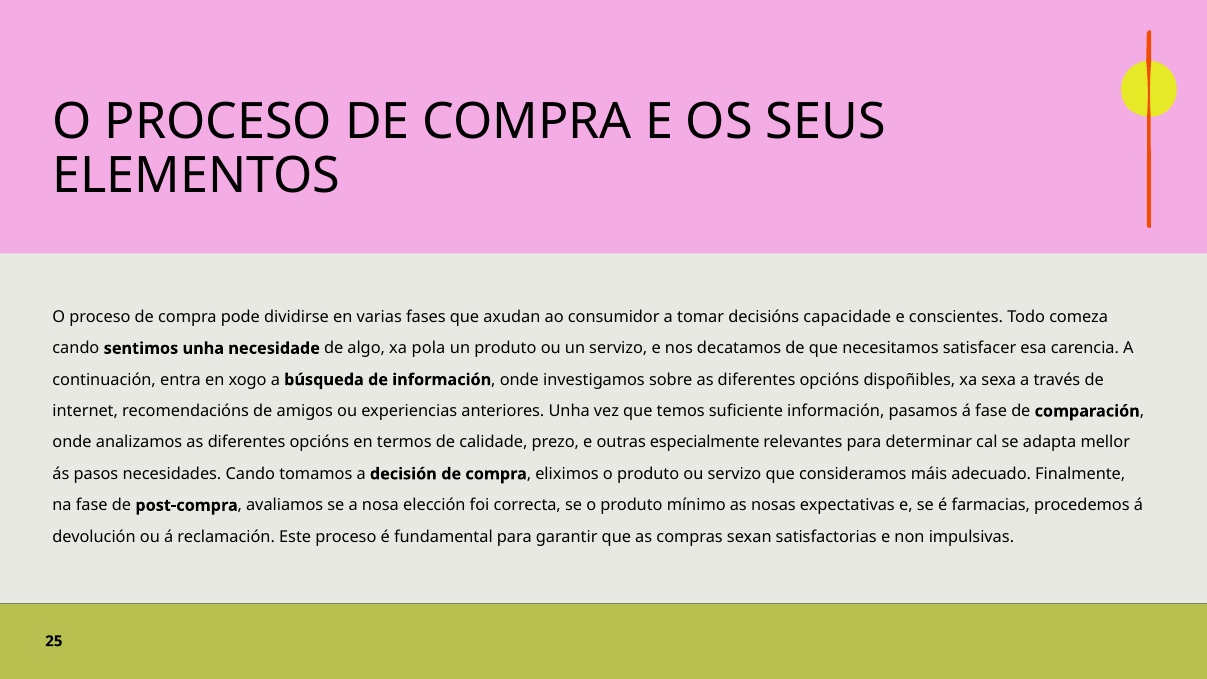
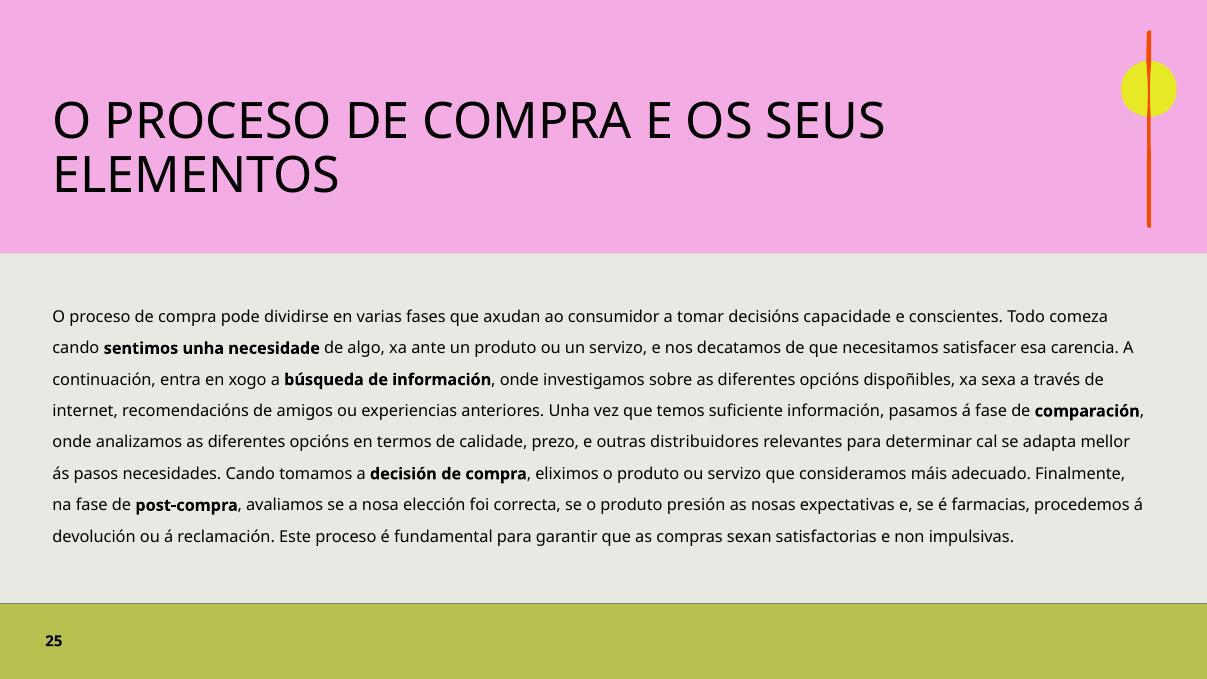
pola: pola -> ante (429, 348)
especialmente: especialmente -> distribuidores (705, 443)
mínimo: mínimo -> presión (696, 505)
